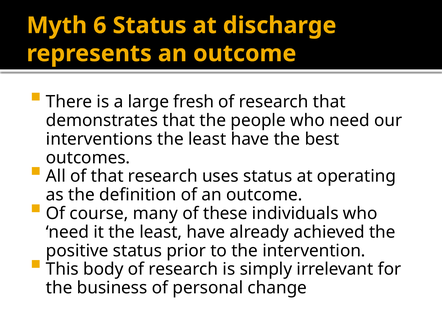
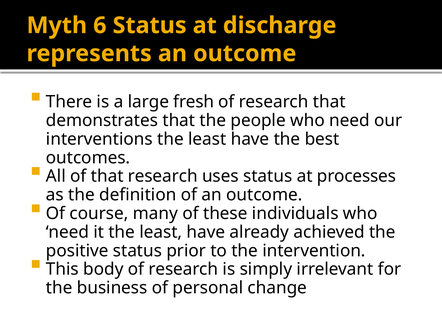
operating: operating -> processes (357, 176)
